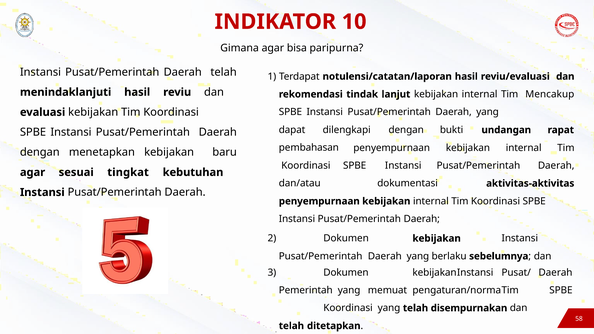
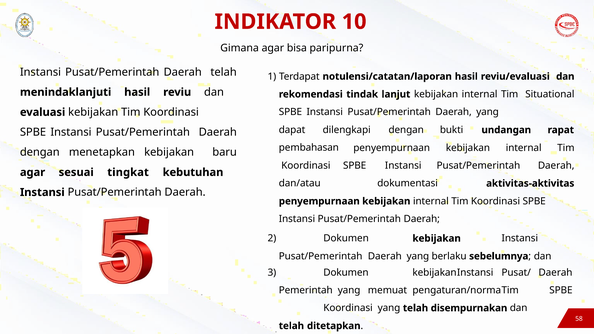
Mencakup: Mencakup -> Situational (550, 94)
